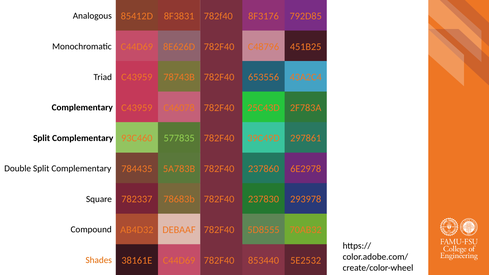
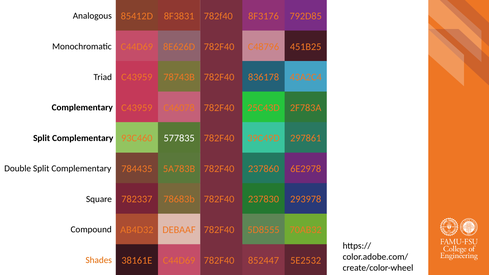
653556: 653556 -> 836178 (264, 77)
577835 colour: light green -> white (179, 138)
853440: 853440 -> 852447 (264, 260)
